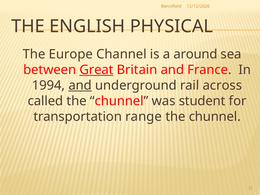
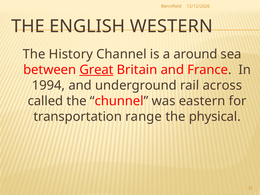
PHYSICAL: PHYSICAL -> WESTERN (171, 26)
Europe: Europe -> History (71, 54)
and underline: present -> none (80, 85)
student: student -> eastern (202, 101)
chunnel: chunnel -> physical (215, 117)
